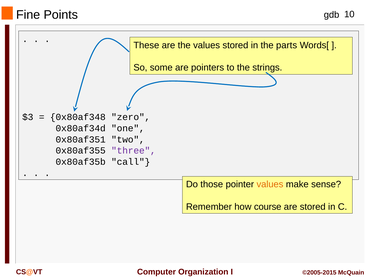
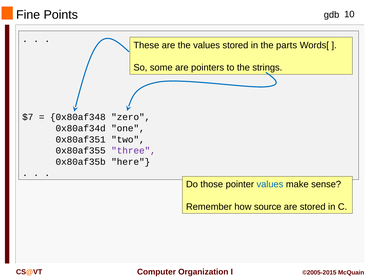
$3: $3 -> $7 (28, 117)
call: call -> here (131, 161)
values colour: orange -> blue (270, 184)
course: course -> source (268, 206)
